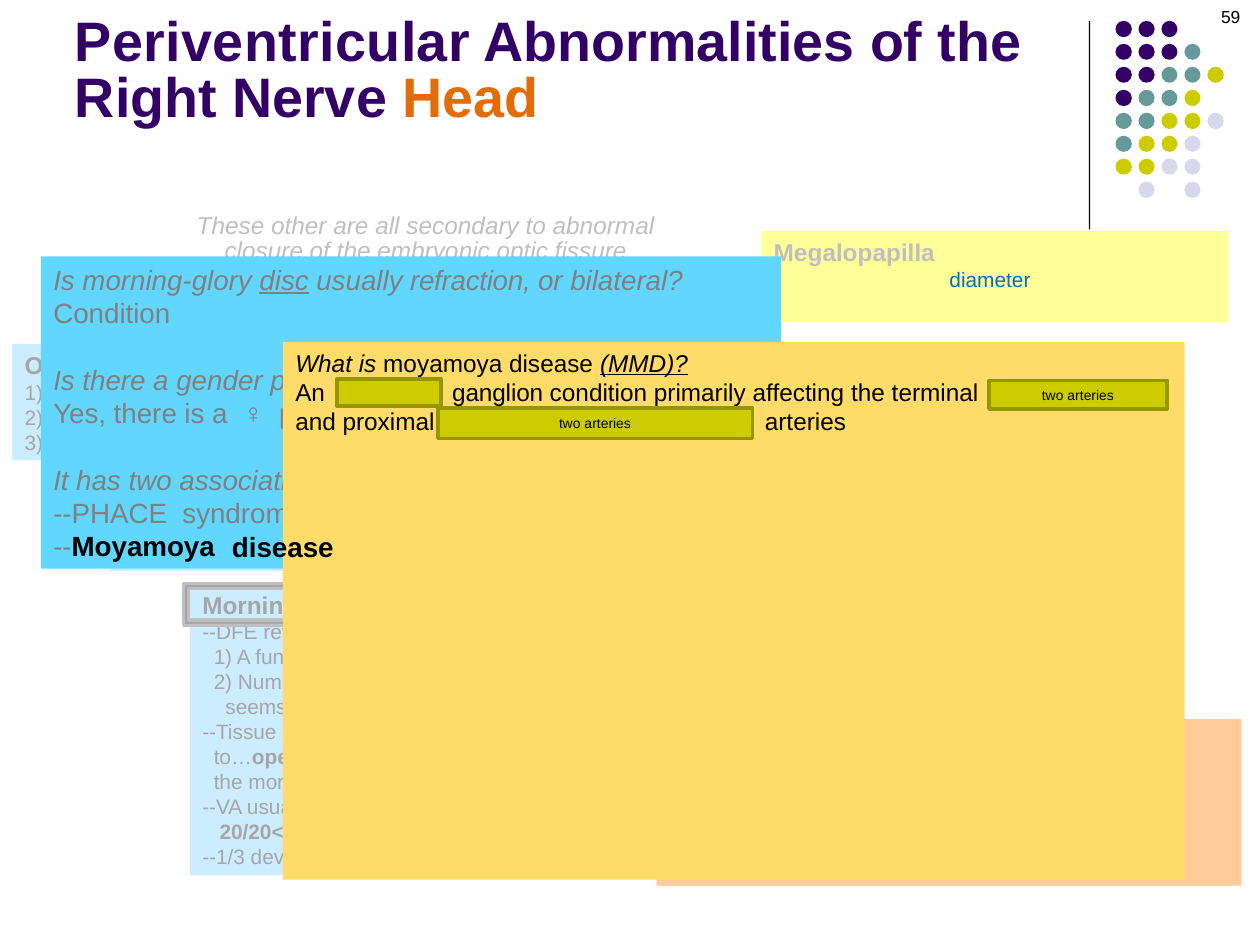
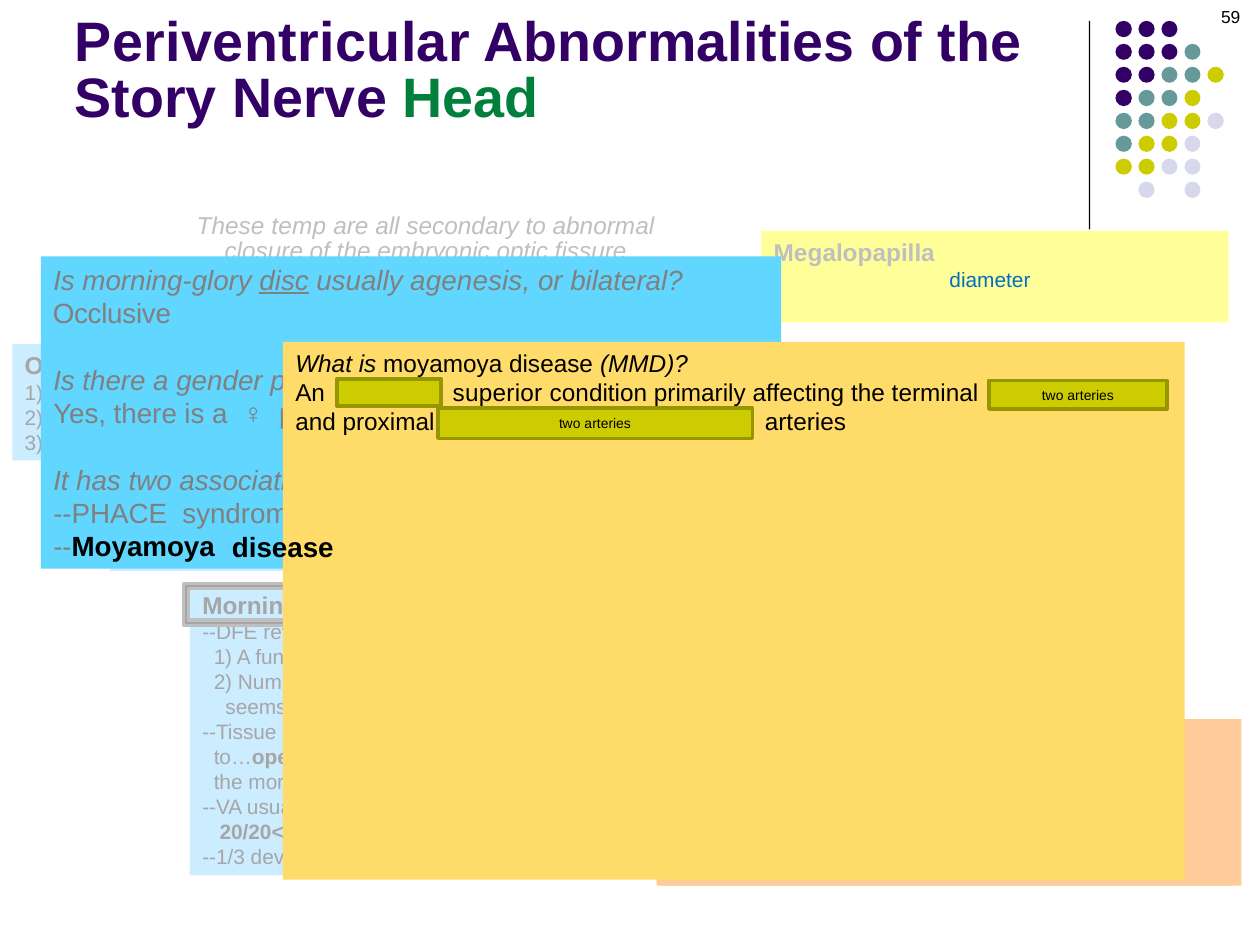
Right: Right -> Story (146, 100)
Head colour: orange -> green (470, 100)
other: other -> temp (299, 226)
usually refraction: refraction -> agenesis (470, 281)
Condition: Condition -> Occlusive (112, 315)
MMD underline: present -> none (644, 364)
ganglion: ganglion -> superior (497, 394)
